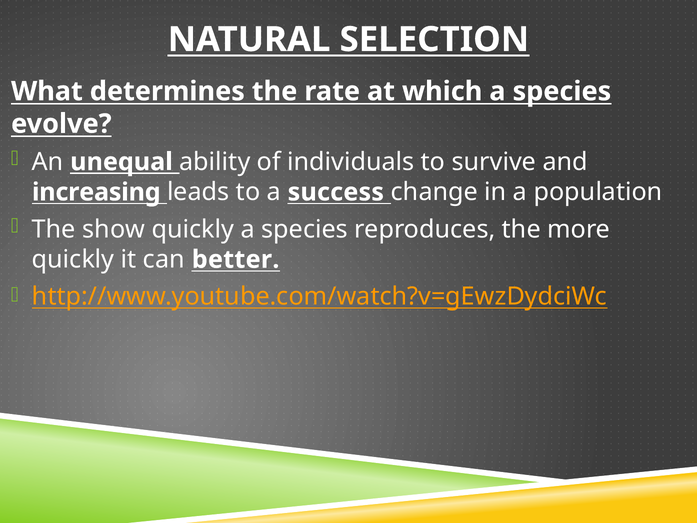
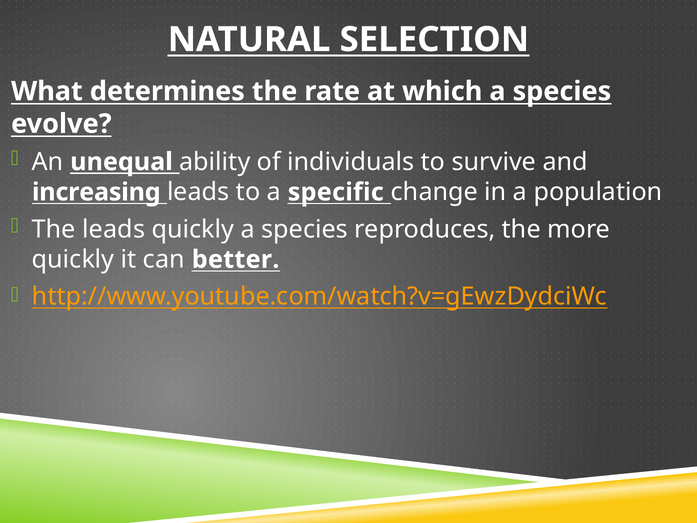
success: success -> specific (336, 192)
The show: show -> leads (114, 229)
